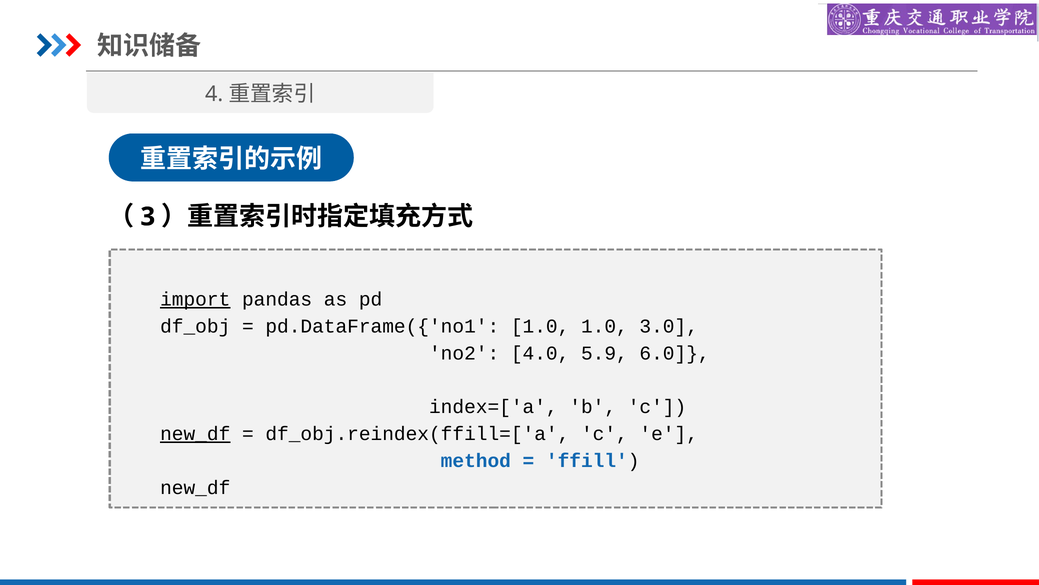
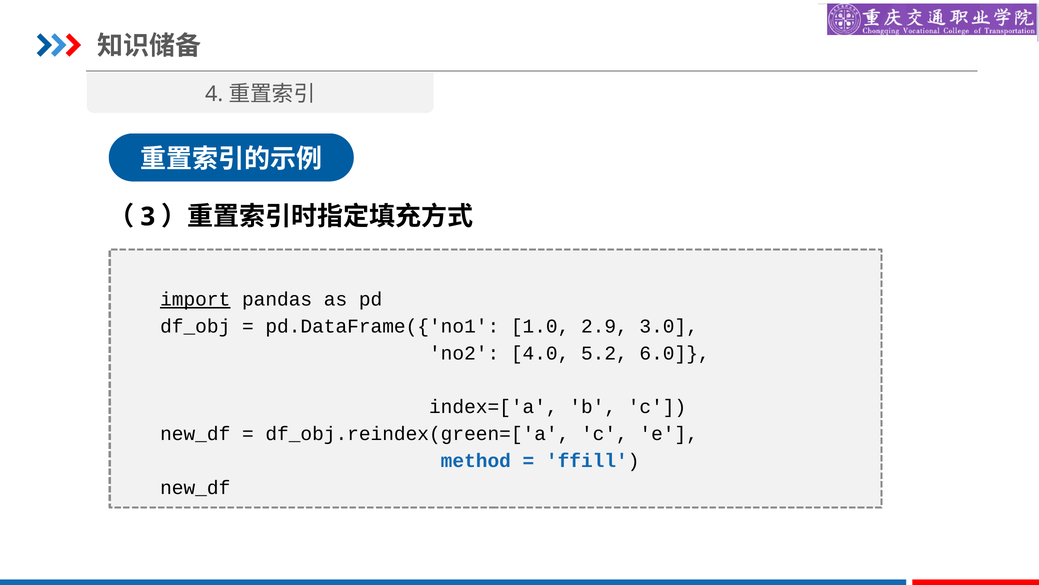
1.0 1.0: 1.0 -> 2.9 (604, 326)
5.9: 5.9 -> 5.2 (604, 353)
new_df underline: present -> none (195, 434)
df_obj.reindex(ffill=['a: df_obj.reindex(ffill=['a -> df_obj.reindex(green=['a (417, 434)
